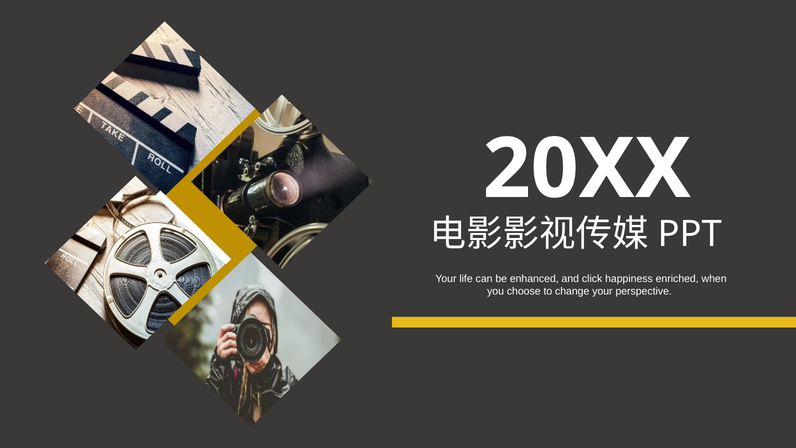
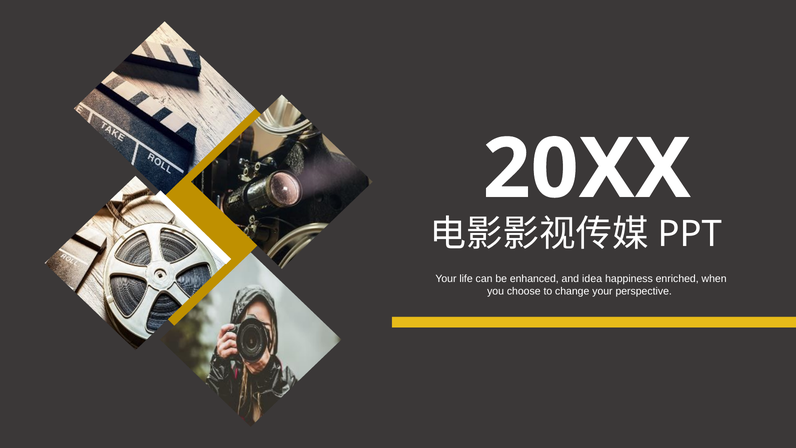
click: click -> idea (592, 279)
